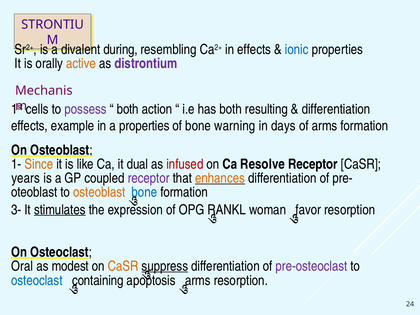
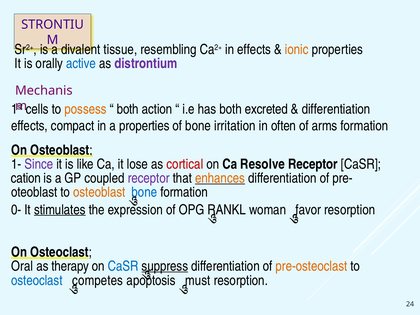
during: during -> tissue (120, 50)
ionic colour: blue -> orange (297, 50)
active colour: orange -> blue (81, 64)
possess colour: purple -> orange (86, 109)
resulting: resulting -> excreted (266, 109)
example: example -> compact (73, 126)
warning: warning -> irritation (235, 126)
days: days -> often (284, 126)
Since colour: orange -> purple (39, 164)
dual: dual -> lose (137, 164)
infused: infused -> cortical (185, 164)
years: years -> cation (26, 178)
3-: 3- -> 0- (16, 210)
modest: modest -> therapy (70, 266)
CaSR colour: orange -> blue (123, 266)
pre-osteoclast colour: purple -> orange (311, 266)
containing: containing -> competes (98, 280)
arms: arms -> must (198, 280)
